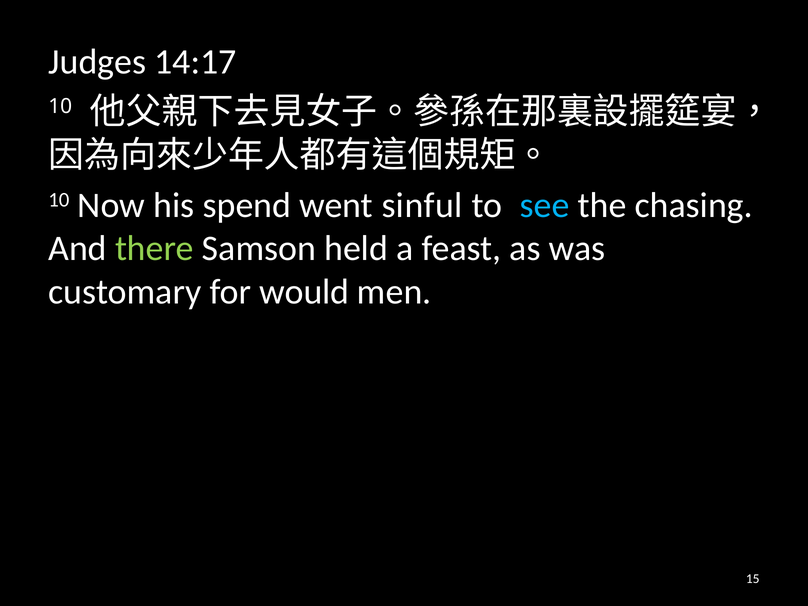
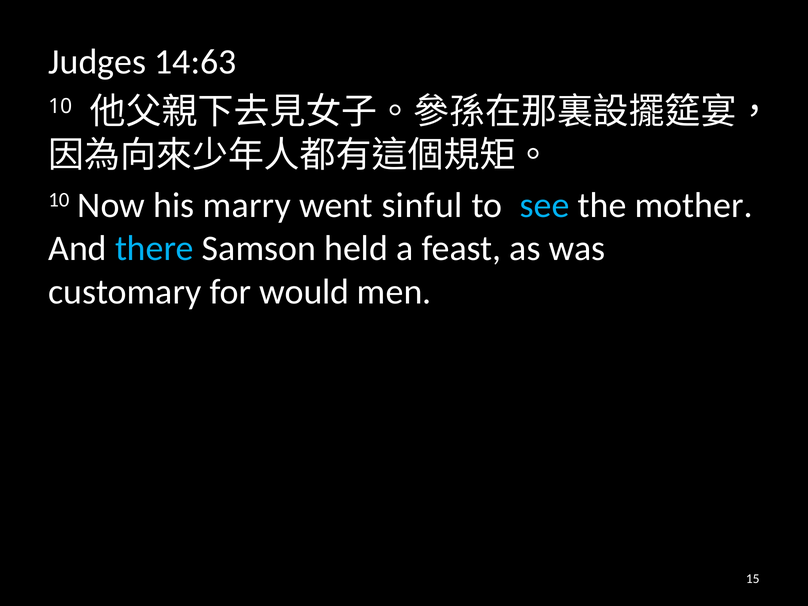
14:17: 14:17 -> 14:63 (195, 62)
spend: spend -> marry (247, 205)
chasing: chasing -> mother (694, 205)
there colour: light green -> light blue (154, 249)
